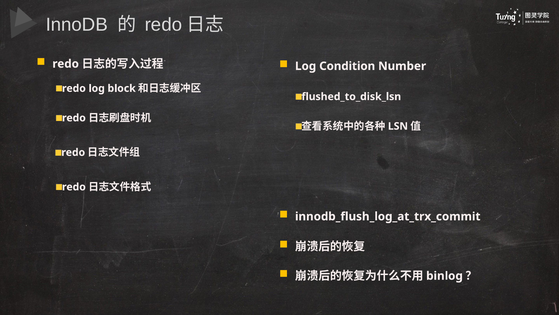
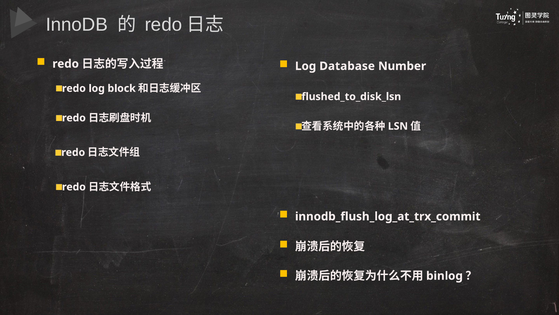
Condition: Condition -> Database (347, 66)
